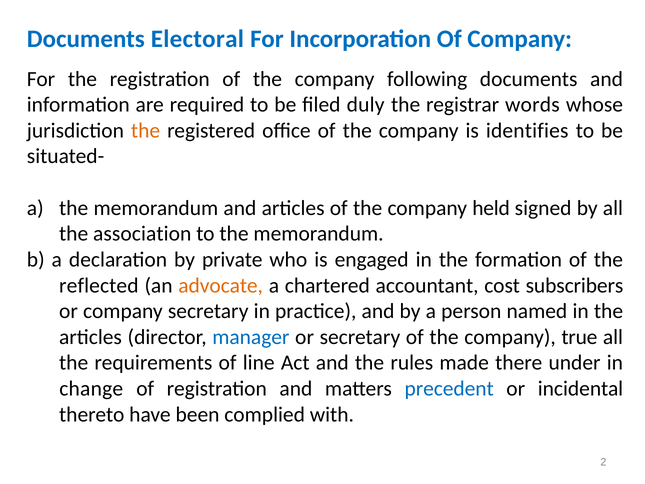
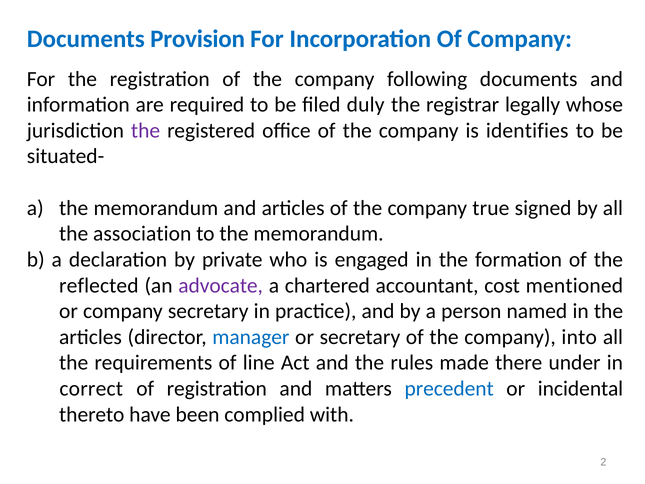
Electoral: Electoral -> Provision (198, 39)
words: words -> legally (533, 105)
the colour: orange -> purple (146, 130)
held: held -> true (491, 208)
advocate colour: orange -> purple (221, 285)
subscribers: subscribers -> mentioned (574, 285)
true: true -> into (579, 337)
change: change -> correct (91, 388)
